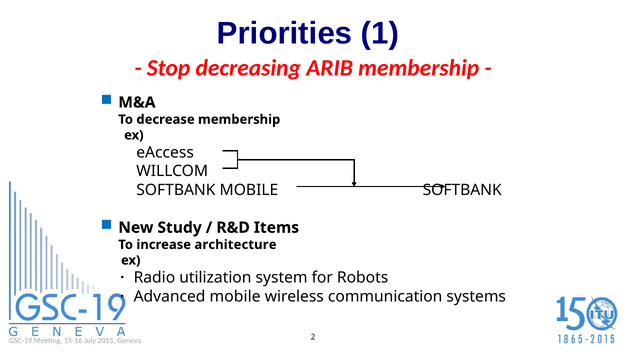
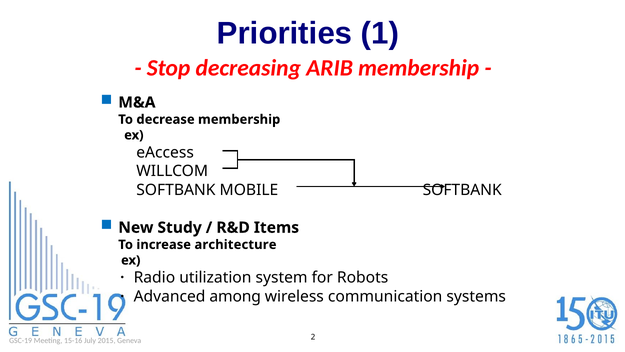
mobile: mobile -> among (235, 296)
